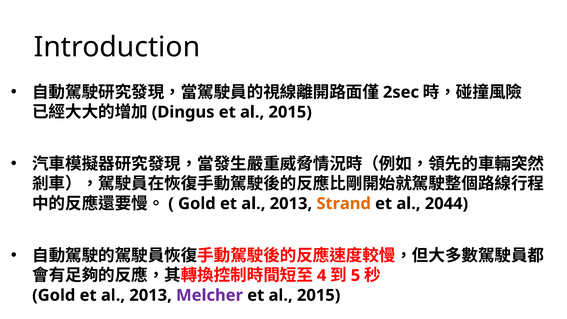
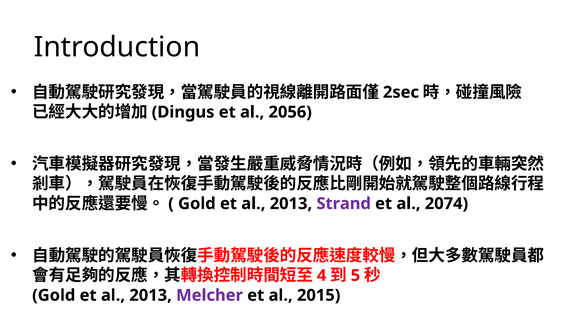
2015: 2015 -> 2056 (290, 112)
Strand colour: orange -> purple (344, 204)
2044: 2044 -> 2074 (446, 204)
